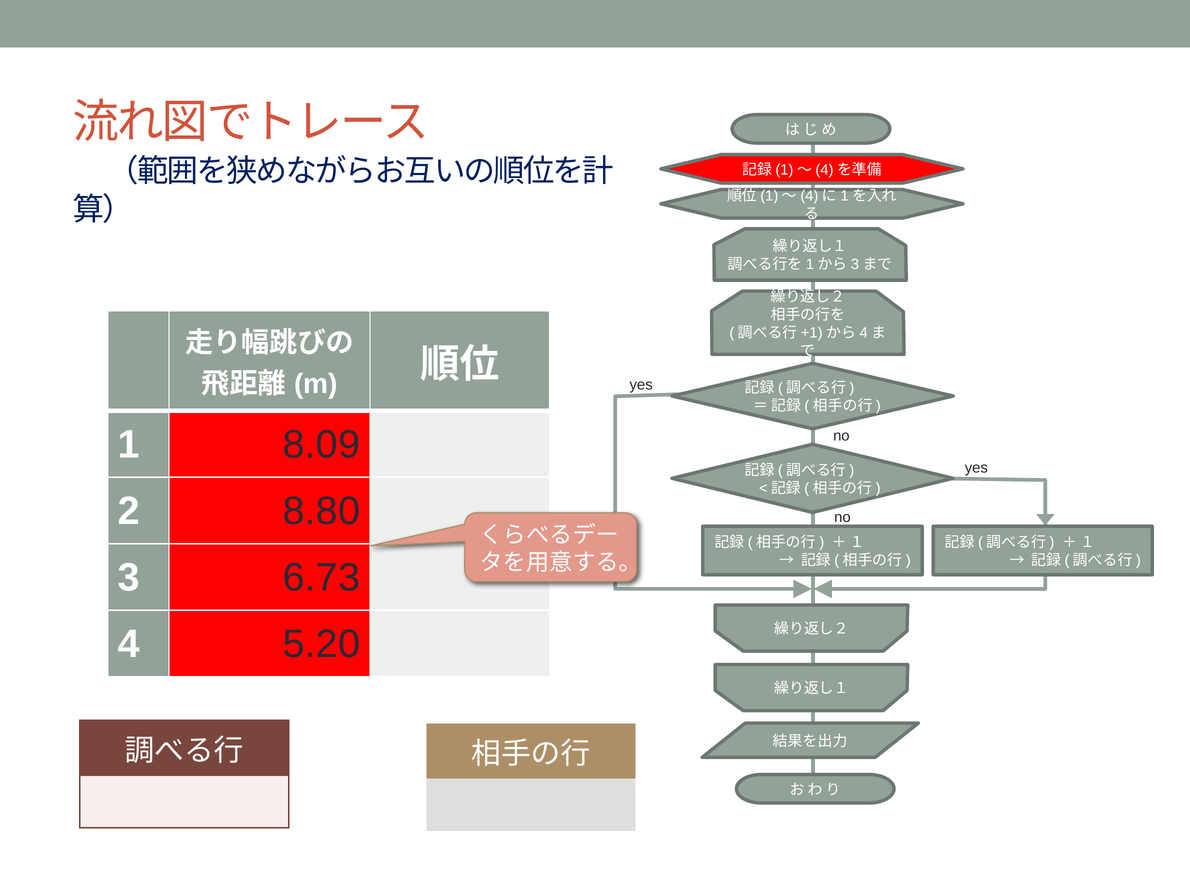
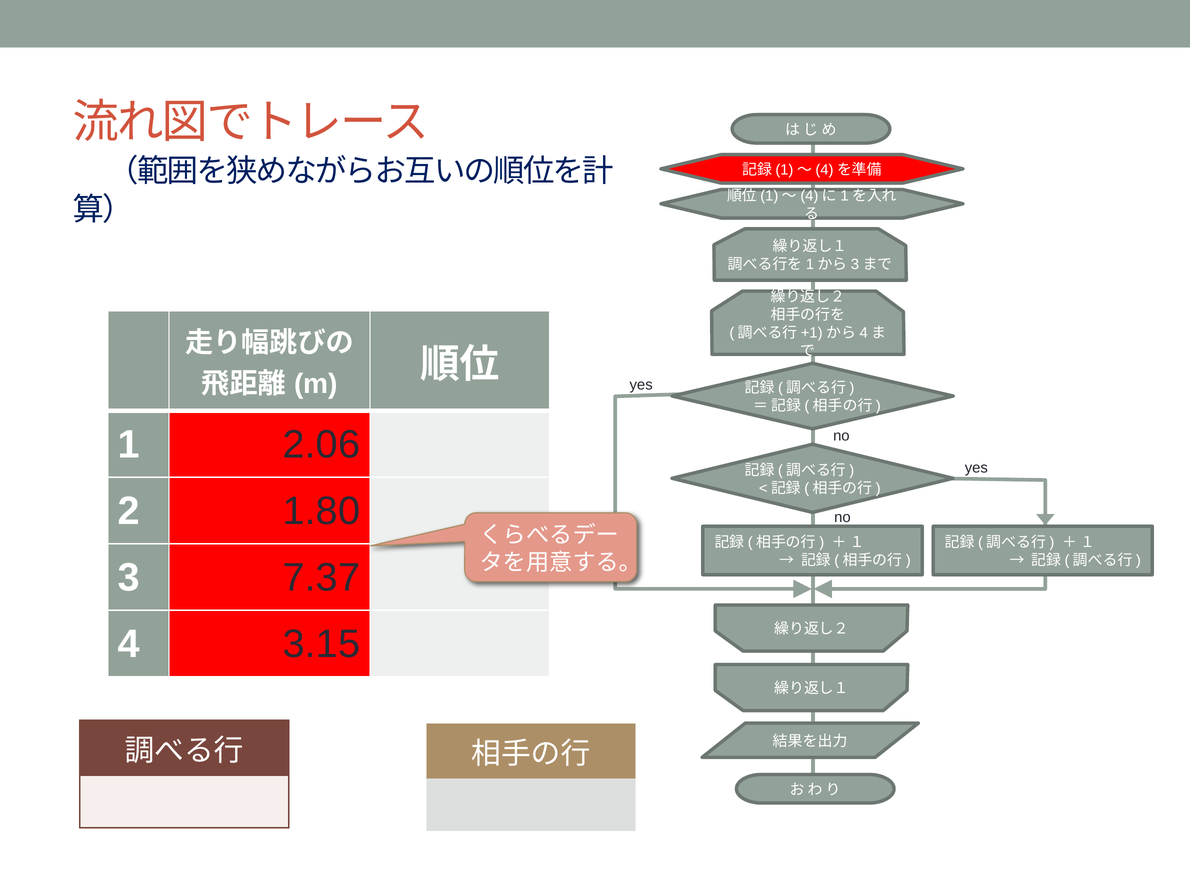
8.09: 8.09 -> 2.06 (321, 445)
8.80: 8.80 -> 1.80 (321, 511)
6.73: 6.73 -> 7.37 (321, 578)
5.20: 5.20 -> 3.15 (321, 645)
